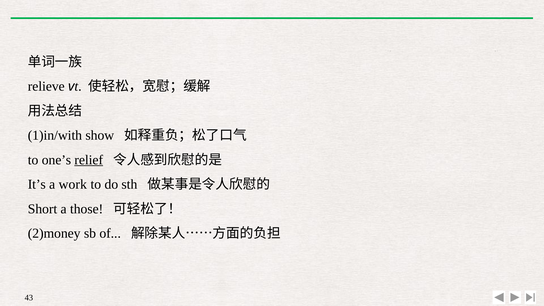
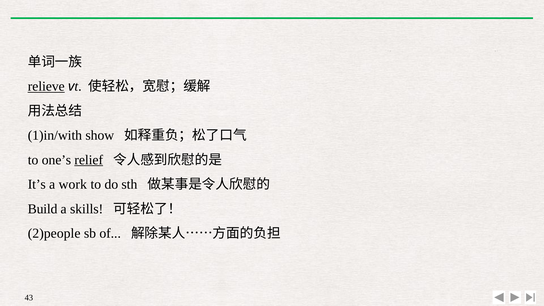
relieve underline: none -> present (46, 86)
Short: Short -> Build (43, 209)
those: those -> skills (87, 209)
2)money: 2)money -> 2)people (54, 233)
